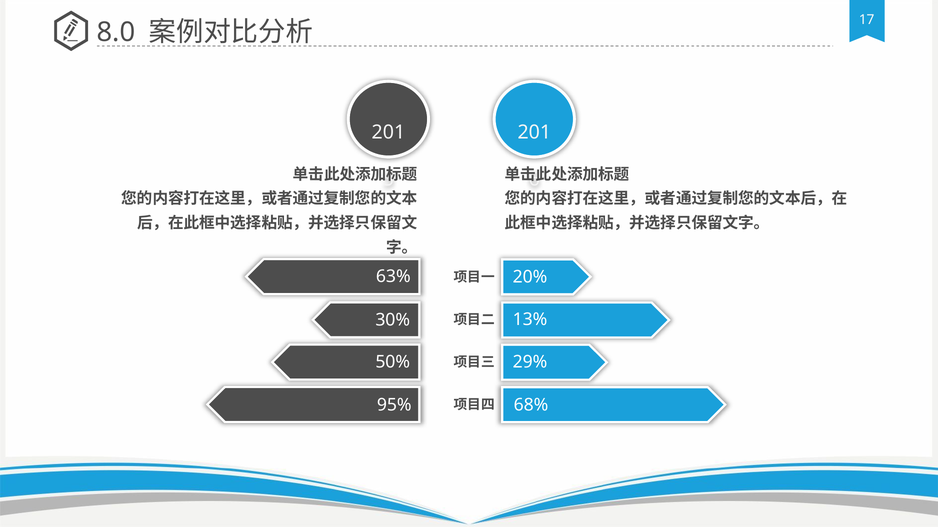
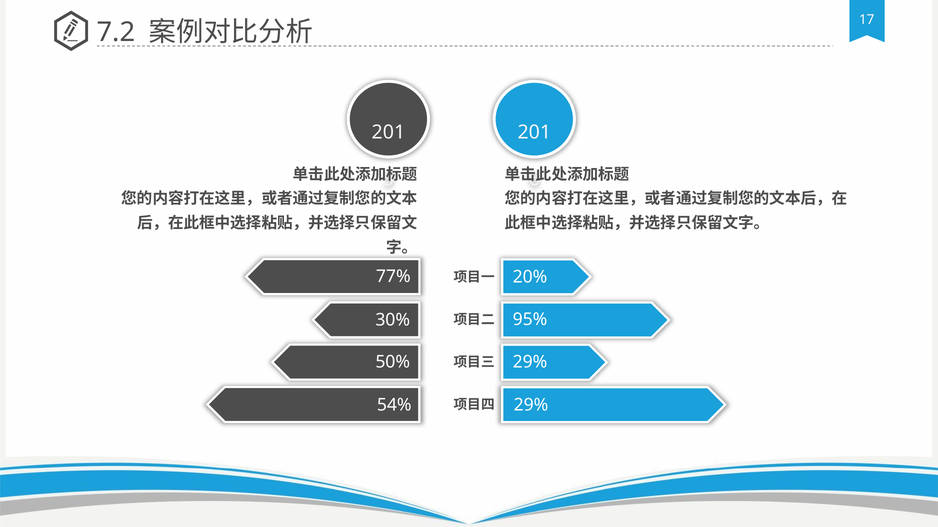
8.0: 8.0 -> 7.2 (116, 32)
63%: 63% -> 77% (393, 277)
13%: 13% -> 95% (530, 320)
68%: 68% -> 29% (531, 405)
95%: 95% -> 54% (394, 405)
